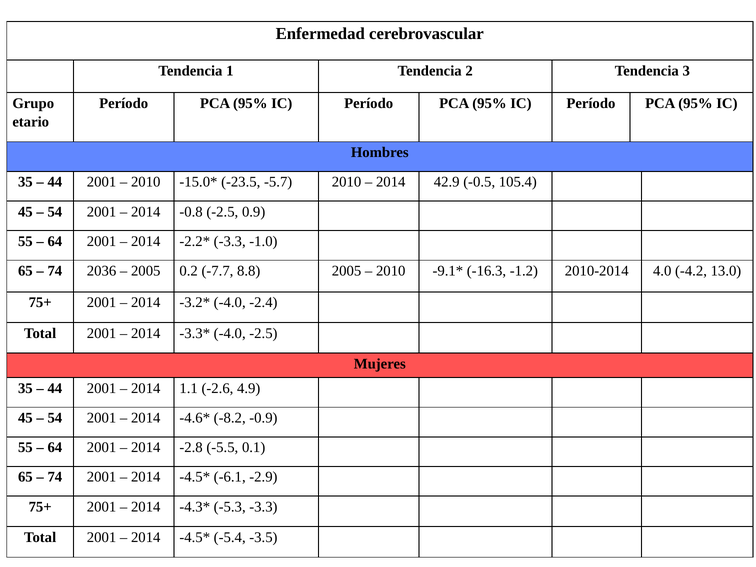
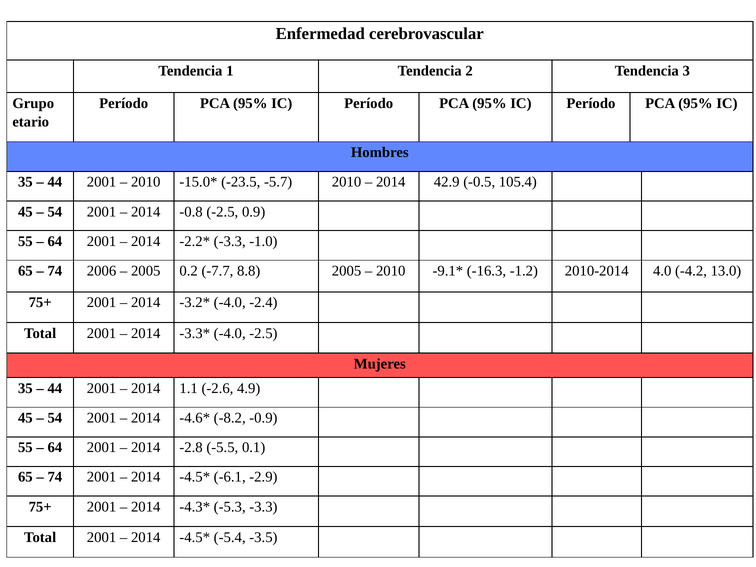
2036: 2036 -> 2006 (102, 271)
